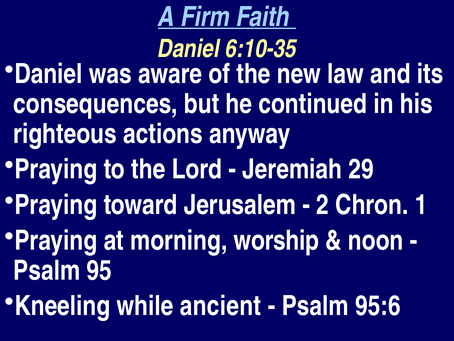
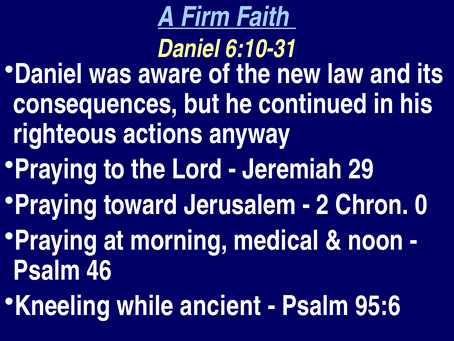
6:10-35: 6:10-35 -> 6:10-31 (261, 49)
1: 1 -> 0 (421, 205)
worship: worship -> medical (276, 240)
95: 95 -> 46 (99, 270)
